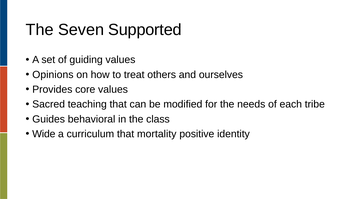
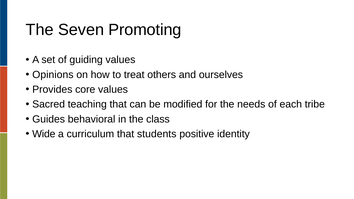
Supported: Supported -> Promoting (145, 30)
mortality: mortality -> students (157, 134)
